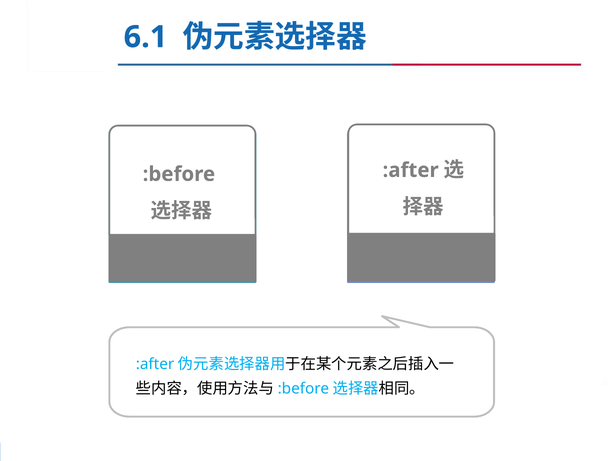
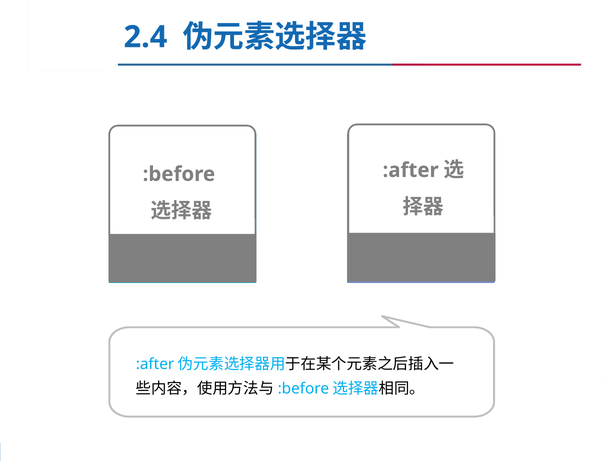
6.1: 6.1 -> 2.4 (145, 37)
